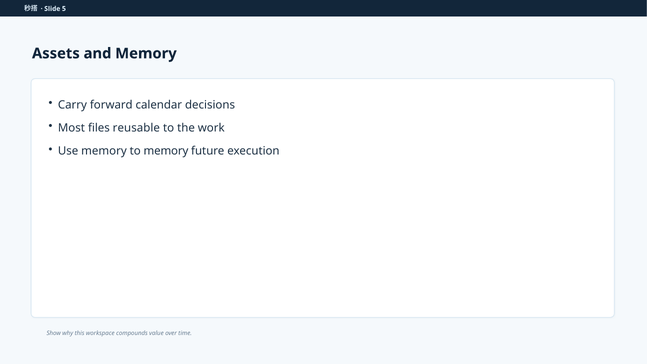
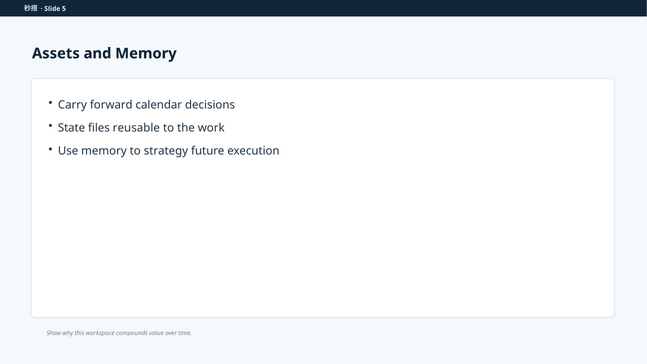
Most: Most -> State (72, 128)
to memory: memory -> strategy (166, 151)
